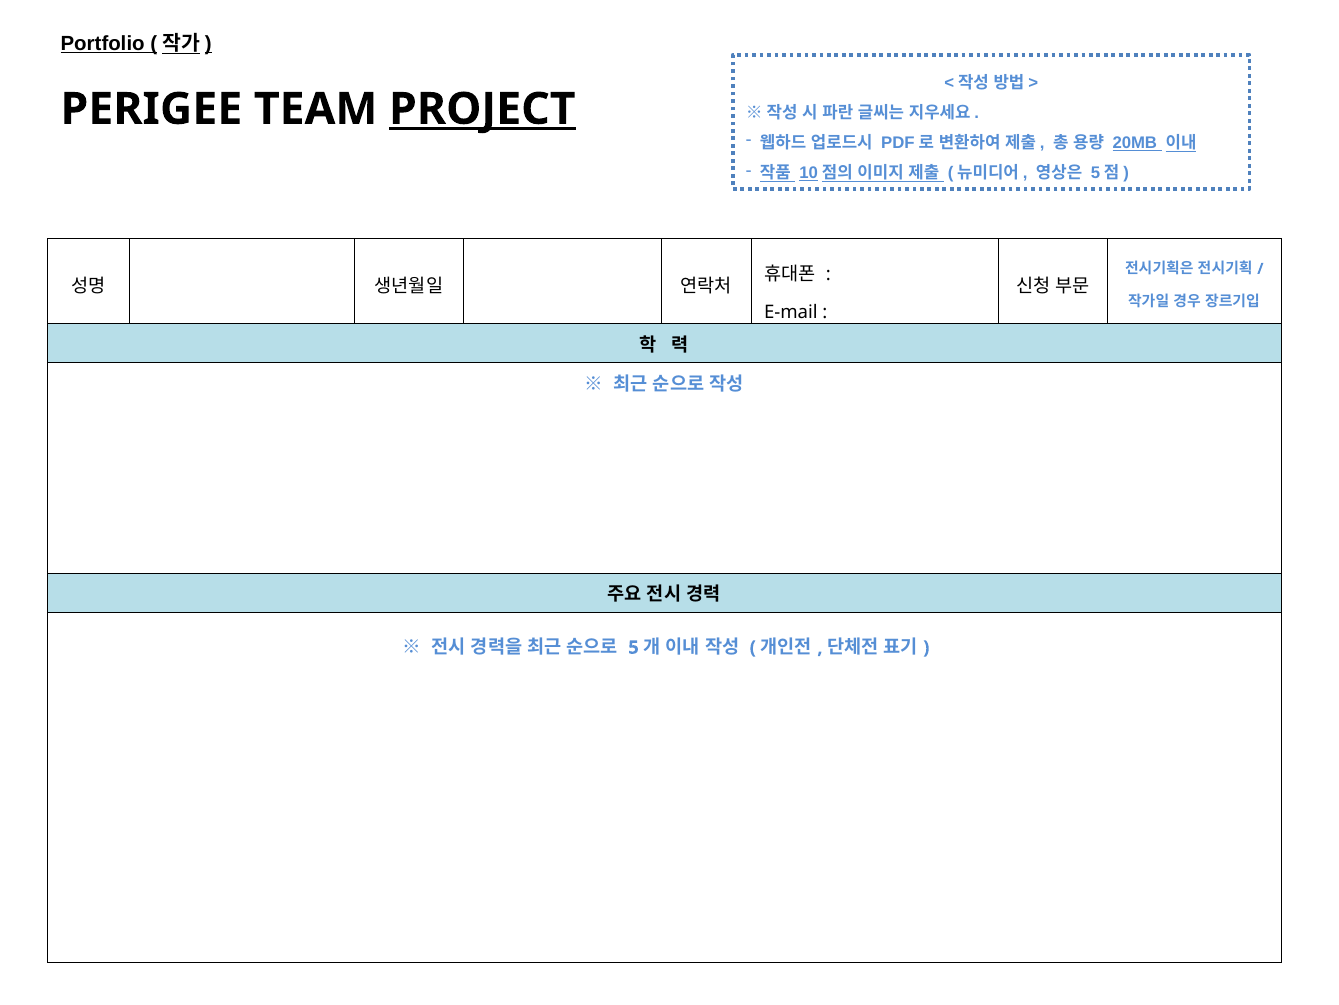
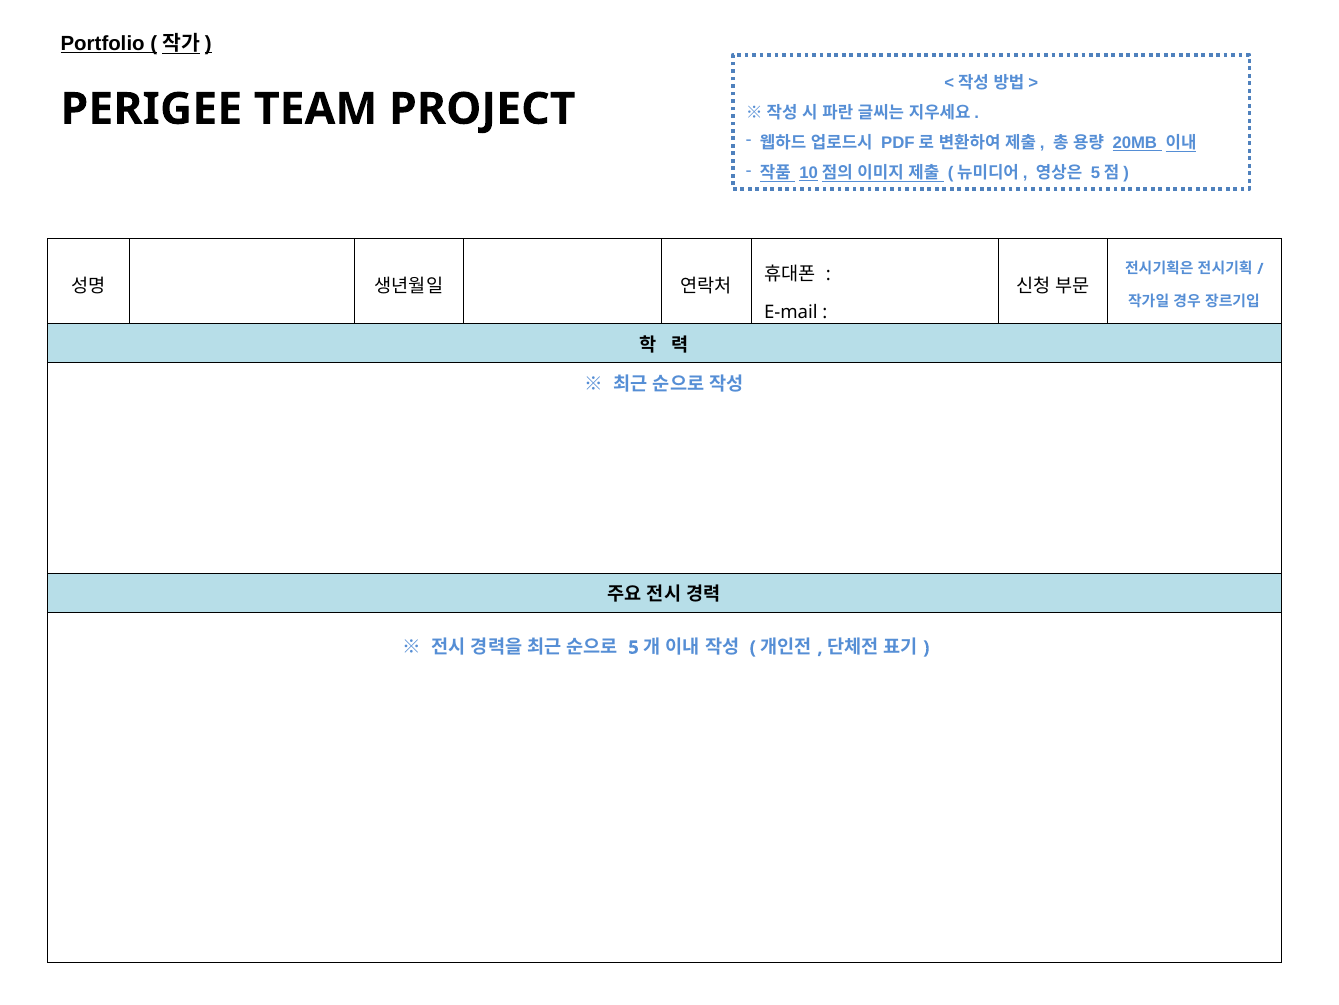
PROJECT underline: present -> none (482, 109)
